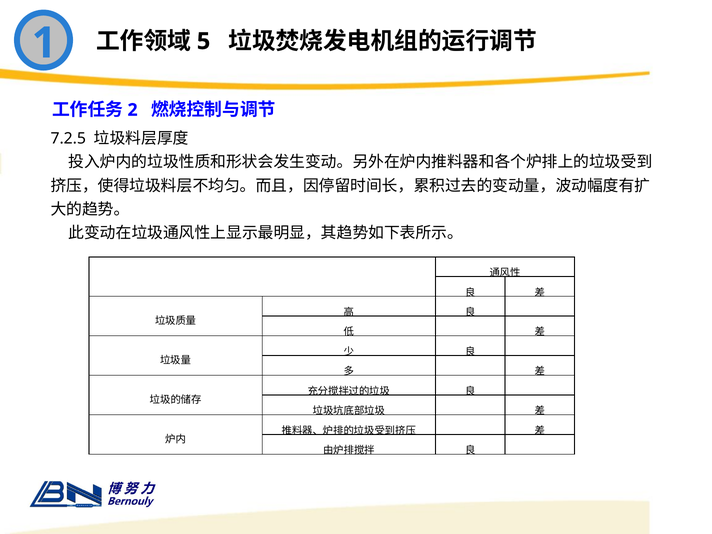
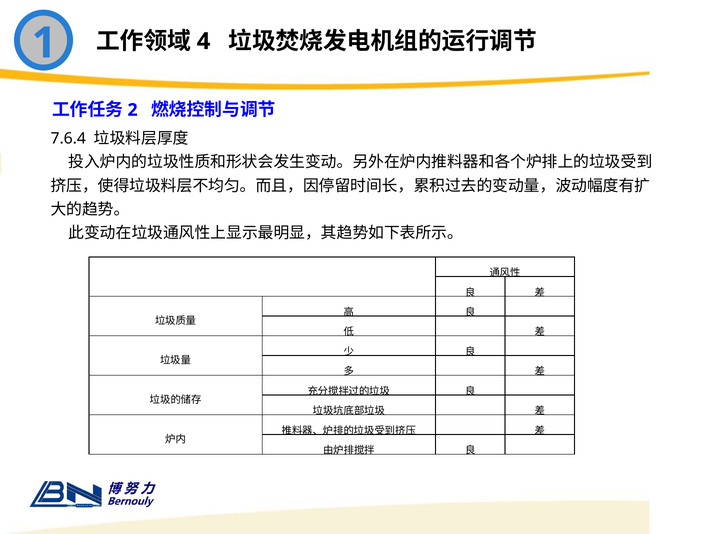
5: 5 -> 4 (204, 41)
7.2.5: 7.2.5 -> 7.6.4 (68, 138)
